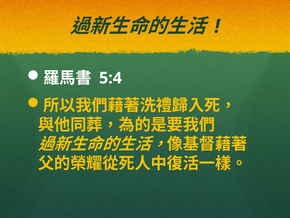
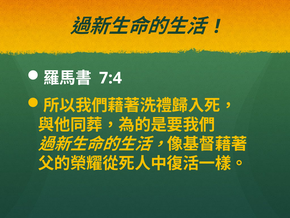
5:4: 5:4 -> 7:4 (110, 78)
